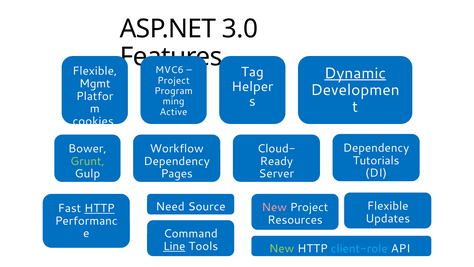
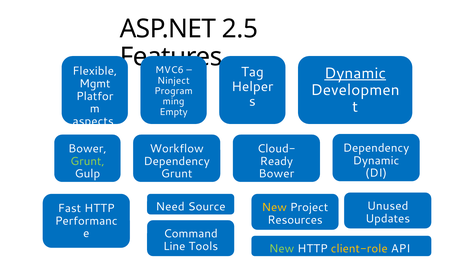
3.0: 3.0 -> 2.5 (240, 29)
Project: Project -> Ninject (174, 80)
Active: Active -> Empty (174, 112)
cookies: cookies -> aspects (93, 121)
Tutorials: Tutorials -> Dynamic (376, 160)
Pages: Pages -> Grunt (177, 174)
Server: Server -> Bower (276, 174)
Flexible: Flexible -> Unused (388, 206)
New colour: pink -> yellow (274, 207)
HTTP underline: present -> none (99, 208)
Line underline: present -> none (174, 246)
client-role colour: light blue -> yellow (359, 248)
